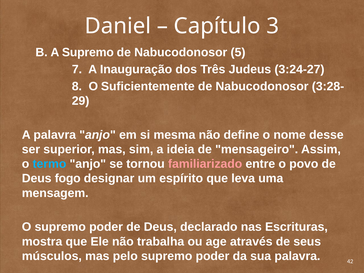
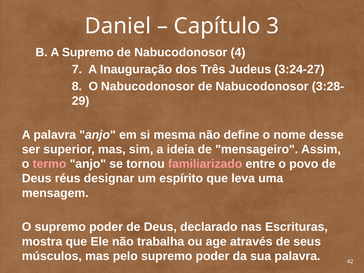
5: 5 -> 4 (238, 52)
O Suficientemente: Suficientemente -> Nabucodonosor (148, 86)
termo colour: light blue -> pink (49, 164)
fogo: fogo -> réus (68, 178)
